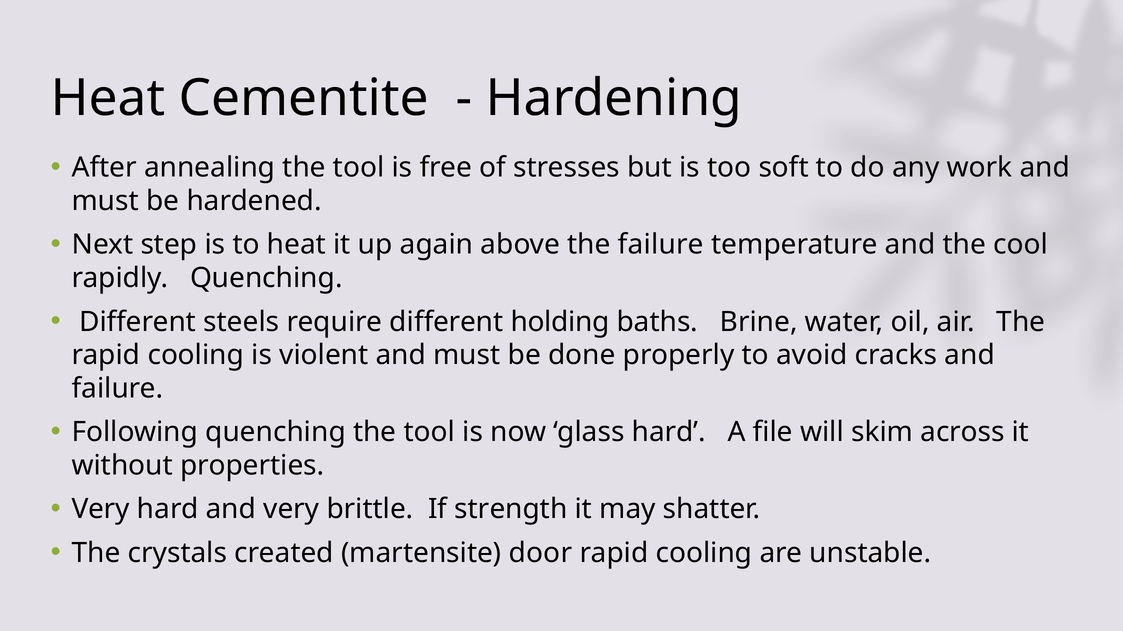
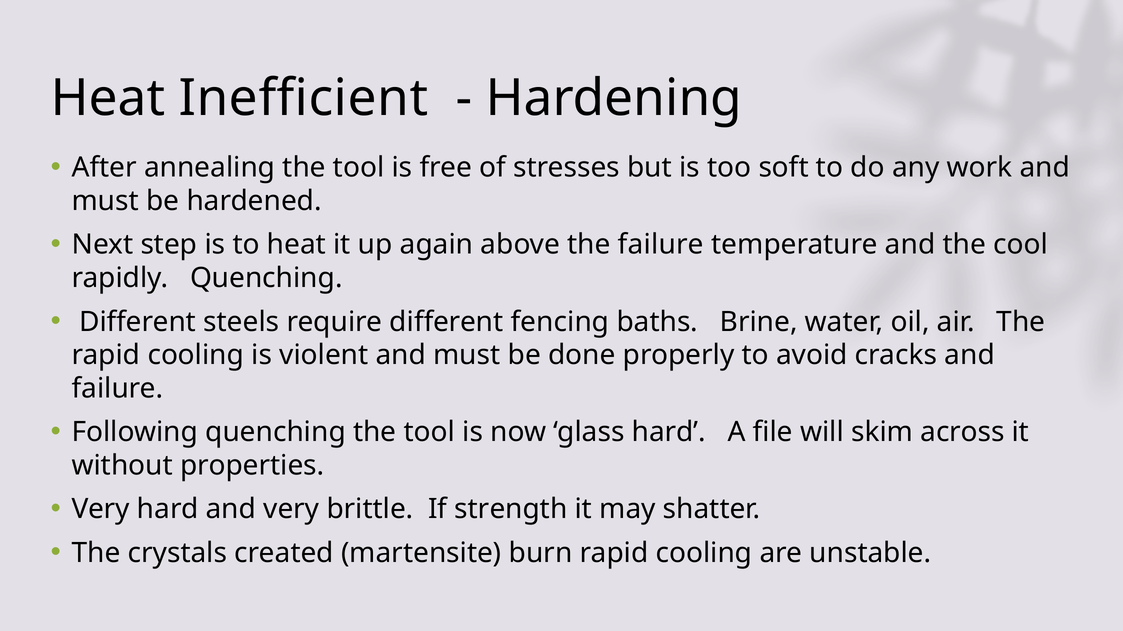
Cementite: Cementite -> Inefficient (303, 98)
holding: holding -> fencing (560, 322)
door: door -> burn (541, 554)
